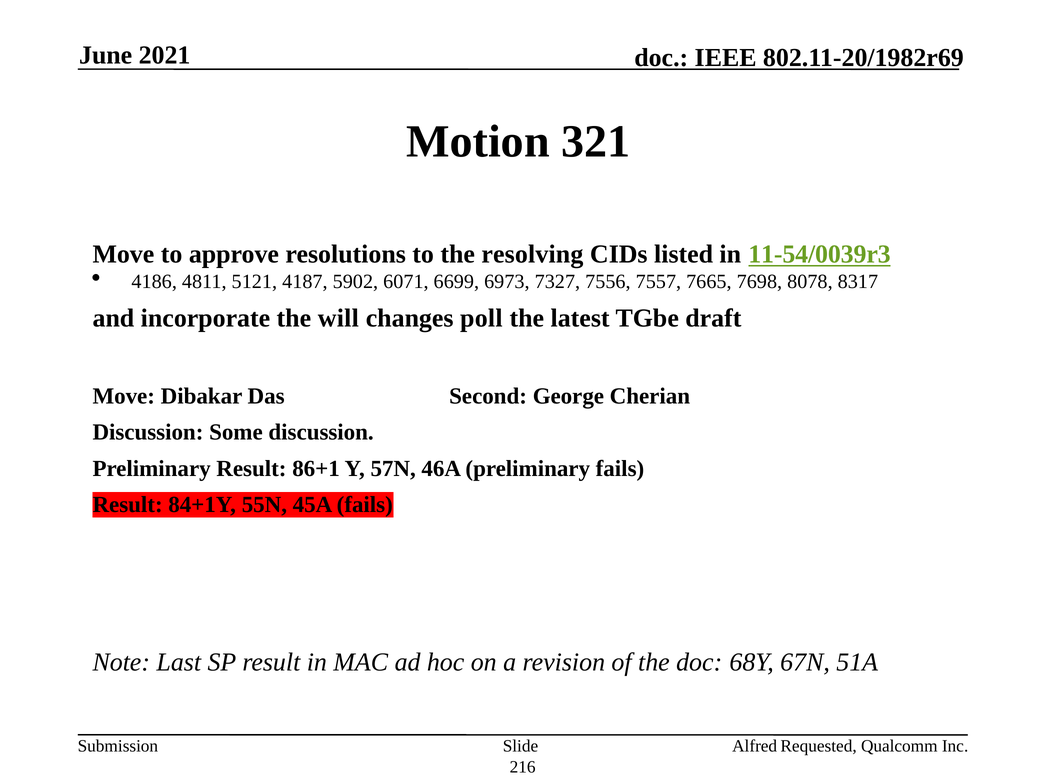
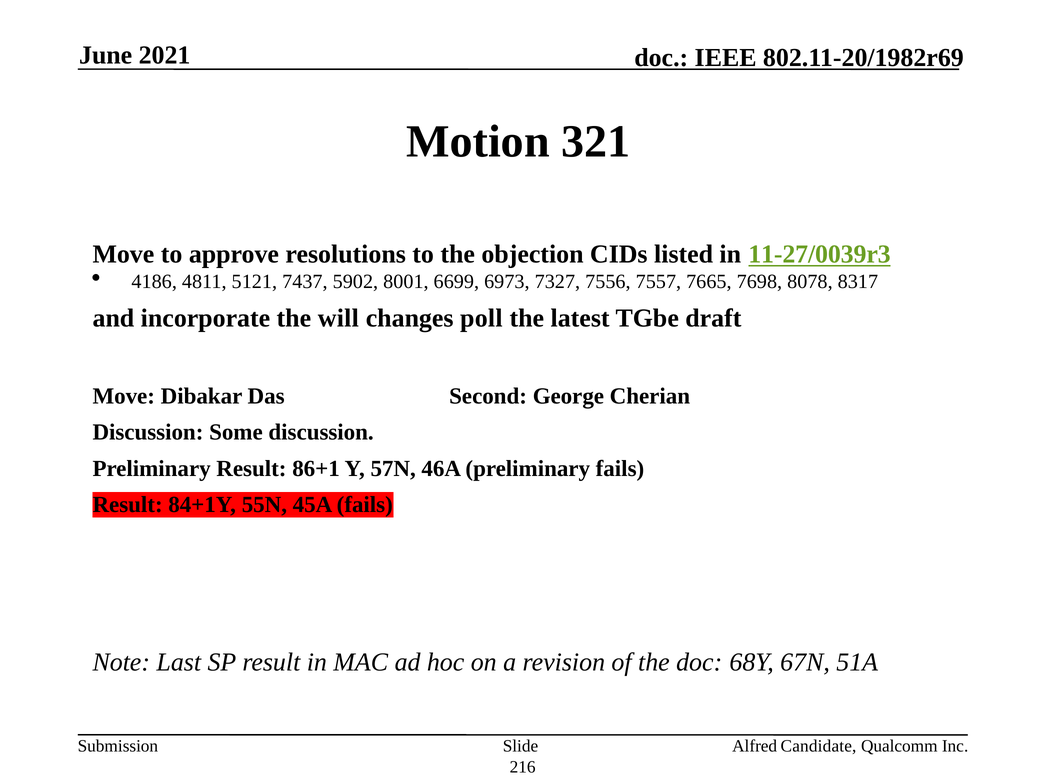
resolving: resolving -> objection (532, 254)
11-54/0039r3: 11-54/0039r3 -> 11-27/0039r3 (819, 254)
4187: 4187 -> 7437 (305, 281)
6071: 6071 -> 8001 (406, 281)
Requested: Requested -> Candidate (819, 746)
